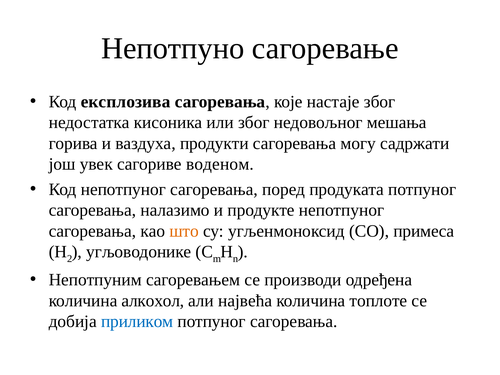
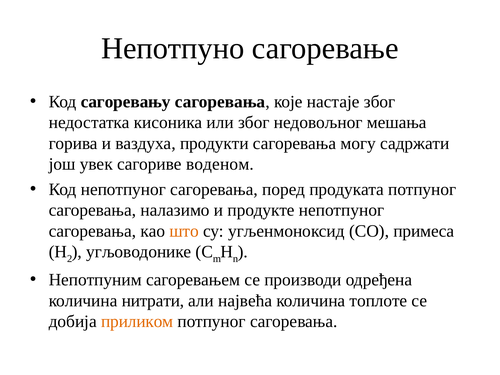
експлозива: експлозива -> сагоревању (126, 102)
алкохол: алкохол -> нитрати (153, 301)
приликом colour: blue -> orange (137, 321)
